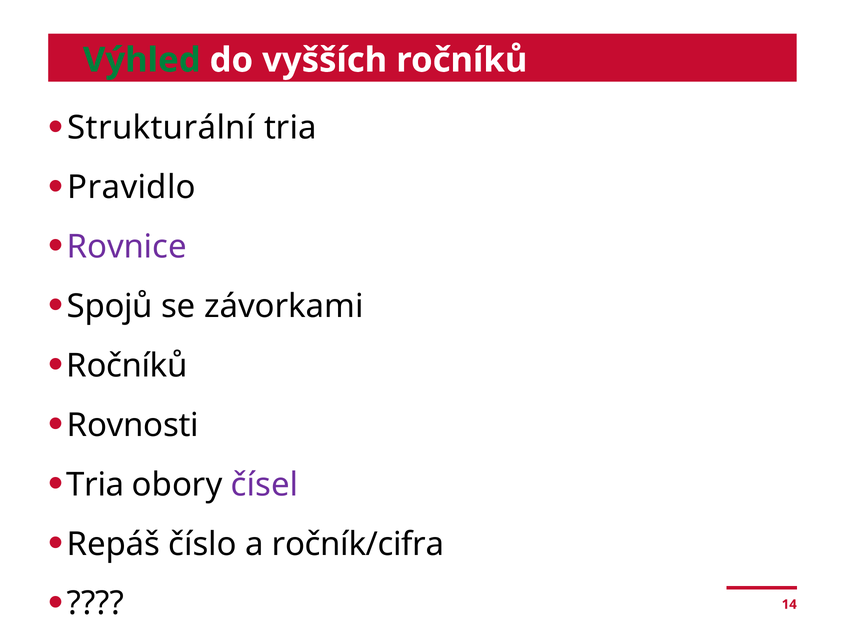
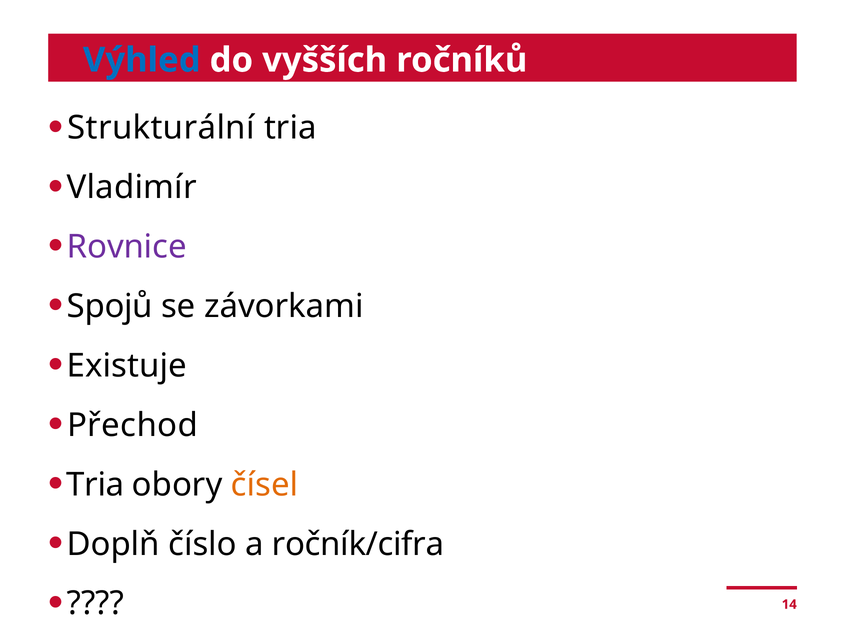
Výhled colour: green -> blue (142, 60)
Pravidlo: Pravidlo -> Vladimír (132, 187)
Ročníků: Ročníků -> Existuje (127, 366)
Rovnosti: Rovnosti -> Přechod (132, 425)
čísel colour: purple -> orange (265, 485)
Repáš: Repáš -> Doplň (113, 544)
